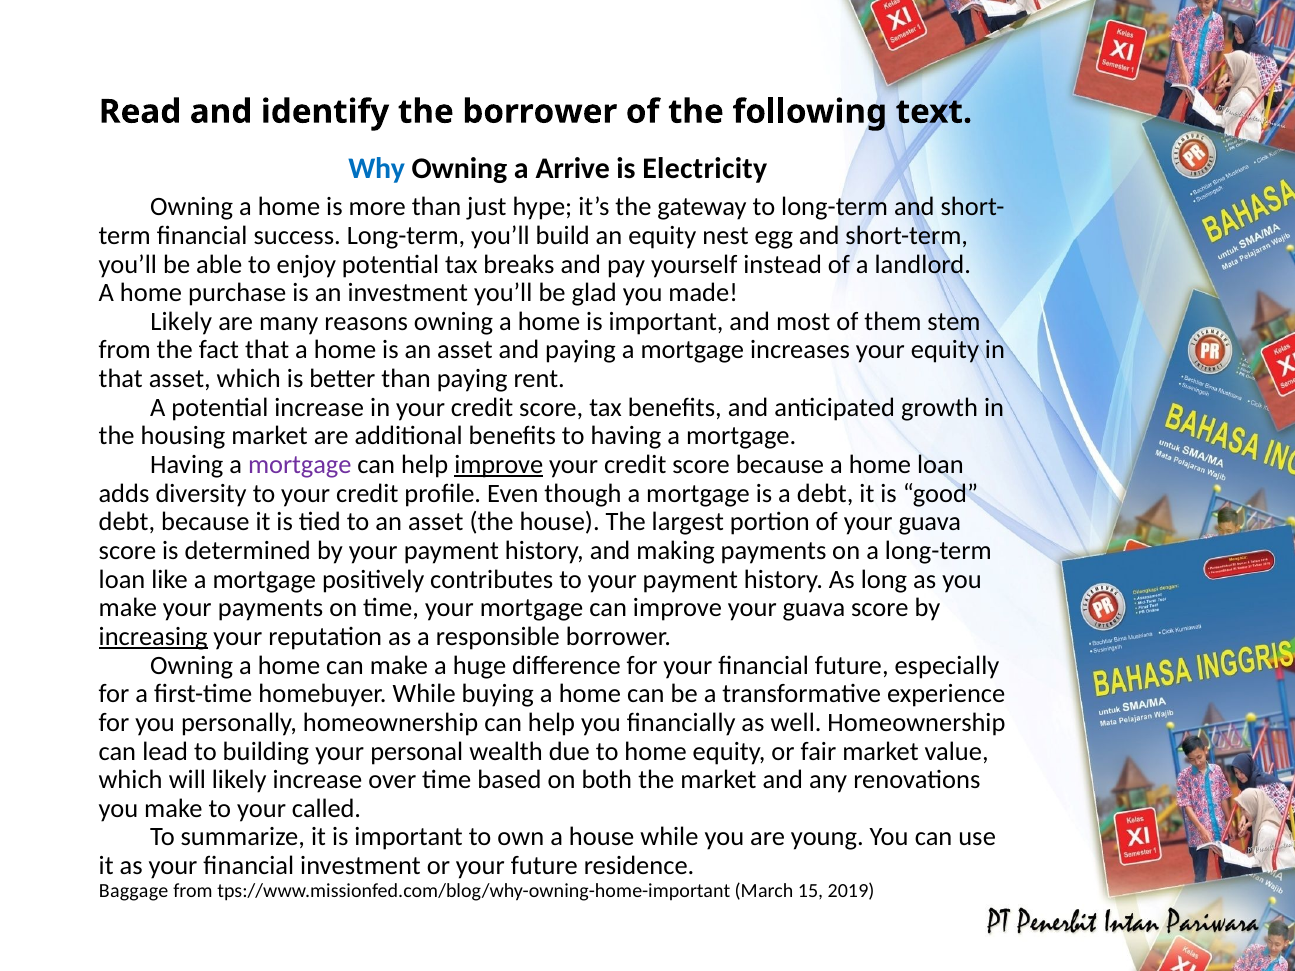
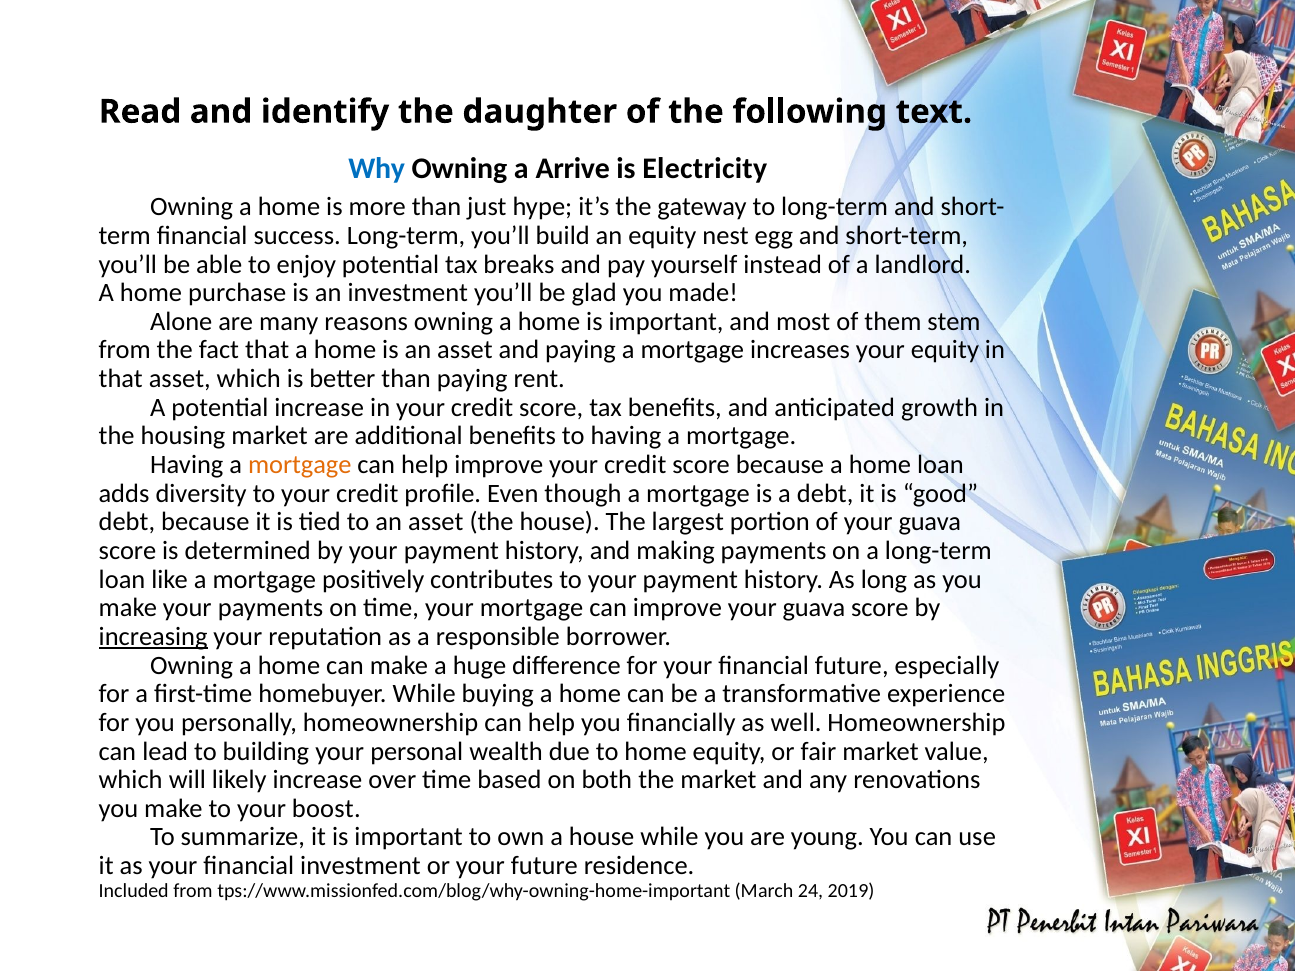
the borrower: borrower -> daughter (540, 112)
Likely: Likely -> Alone (181, 322)
mortgage colour: purple -> orange (300, 465)
improve underline: present -> none (499, 465)
called: called -> boost (326, 809)
Baggage: Baggage -> Included (134, 891)
15: 15 -> 24 (811, 891)
